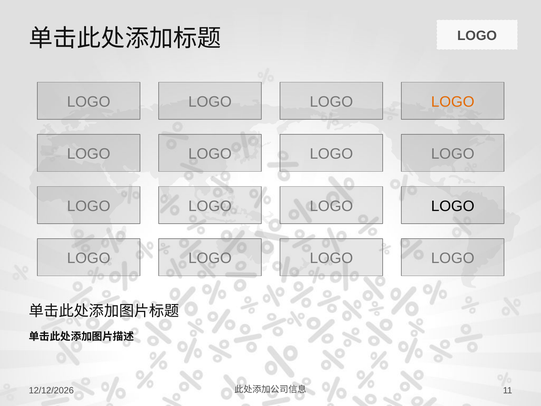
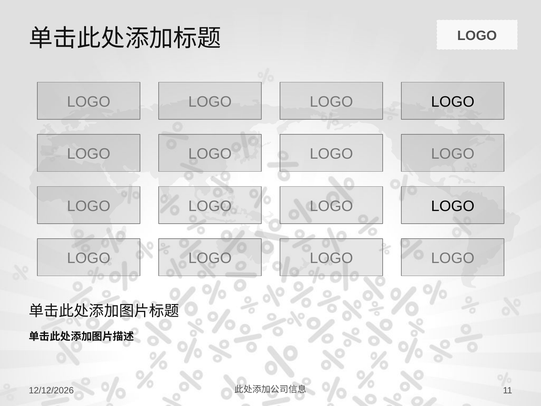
LOGO colour: orange -> black (453, 102)
